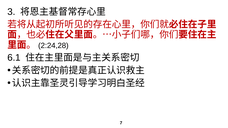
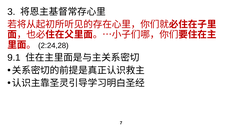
6.1: 6.1 -> 9.1 (14, 58)
